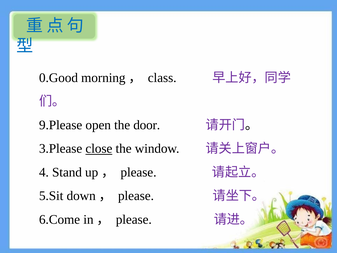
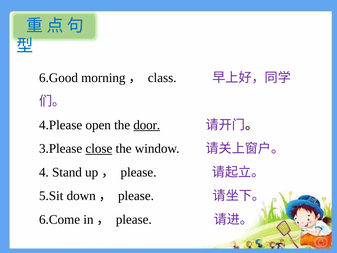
0.Good: 0.Good -> 6.Good (58, 78)
9.Please: 9.Please -> 4.Please (61, 125)
door underline: none -> present (147, 125)
